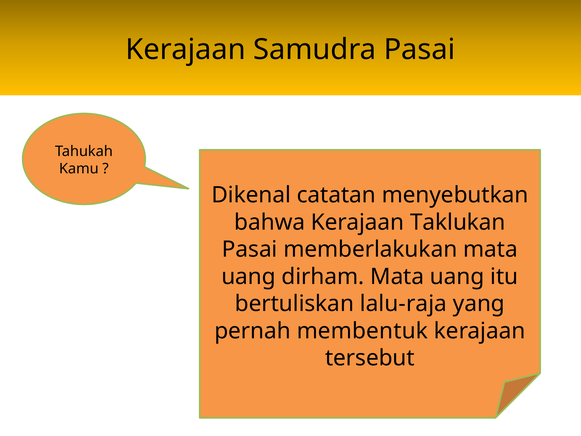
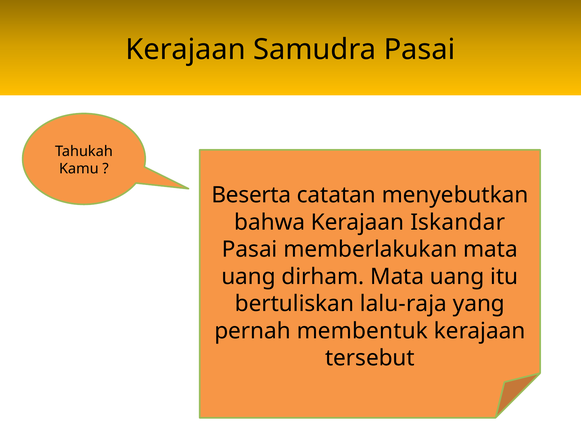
Dikenal: Dikenal -> Beserta (251, 195)
Taklukan: Taklukan -> Iskandar (458, 222)
